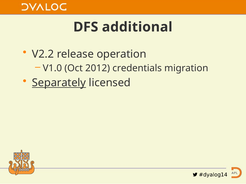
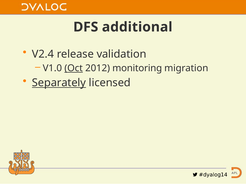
V2.2: V2.2 -> V2.4 (43, 54)
operation: operation -> validation (122, 54)
Oct underline: none -> present (74, 68)
credentials: credentials -> monitoring (137, 68)
